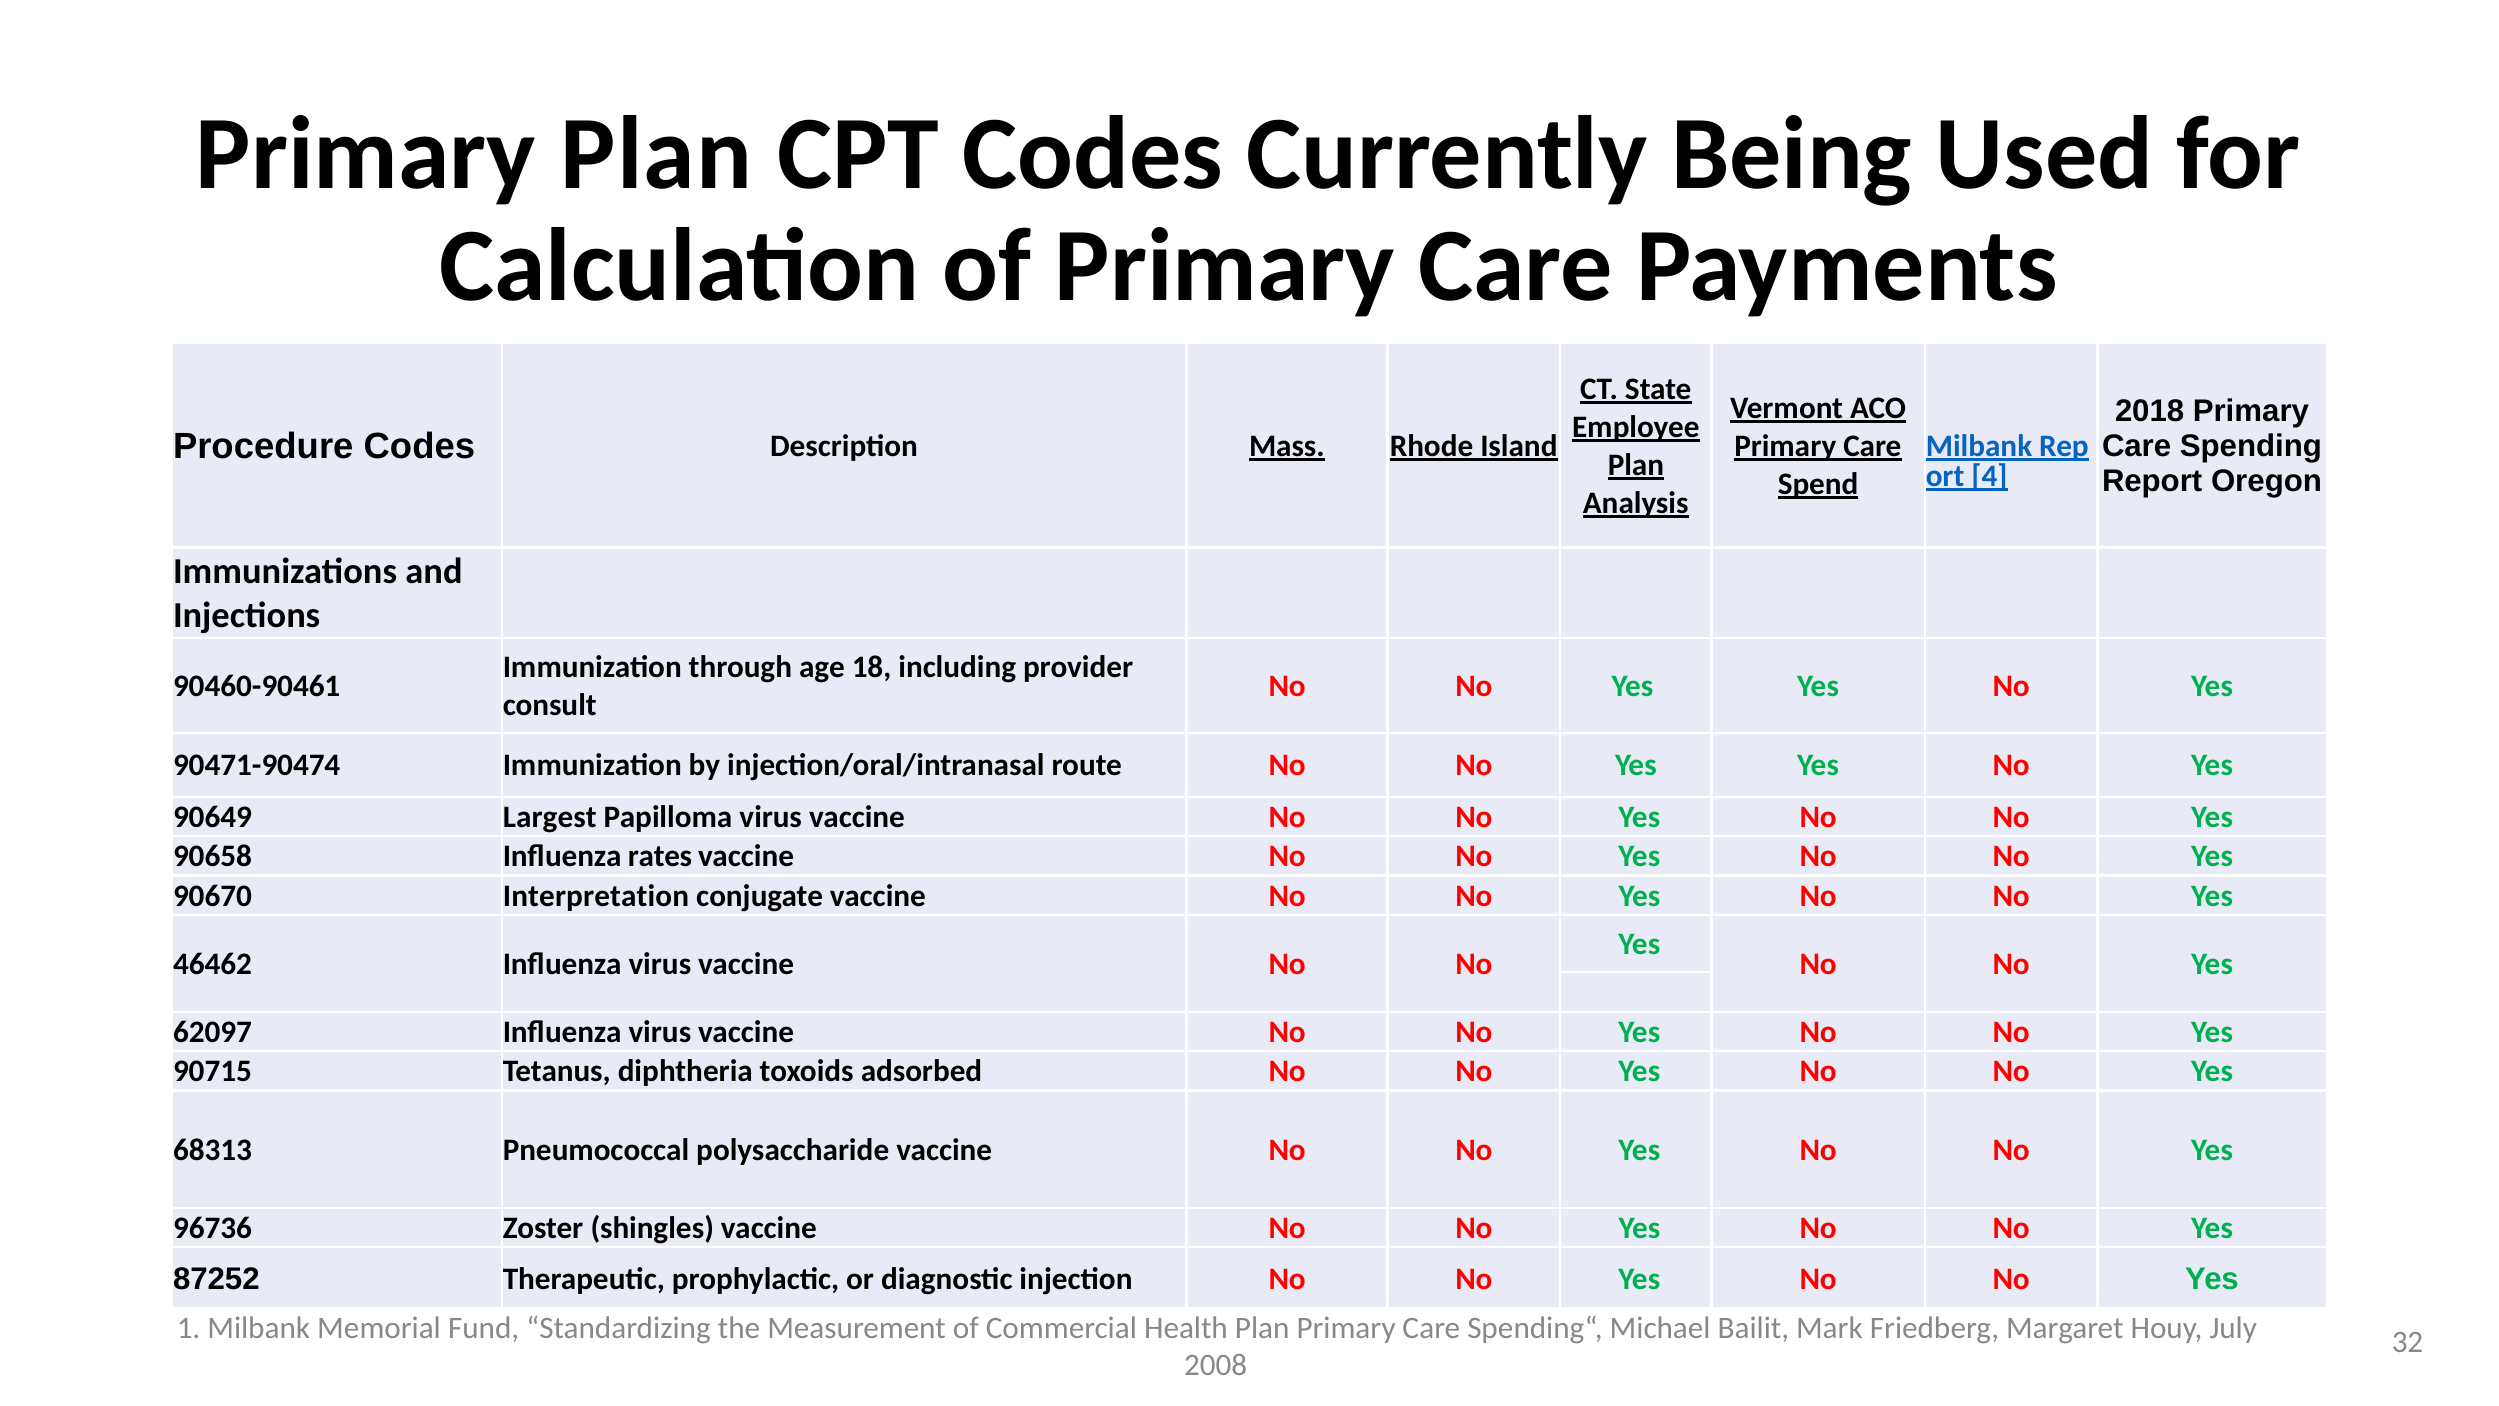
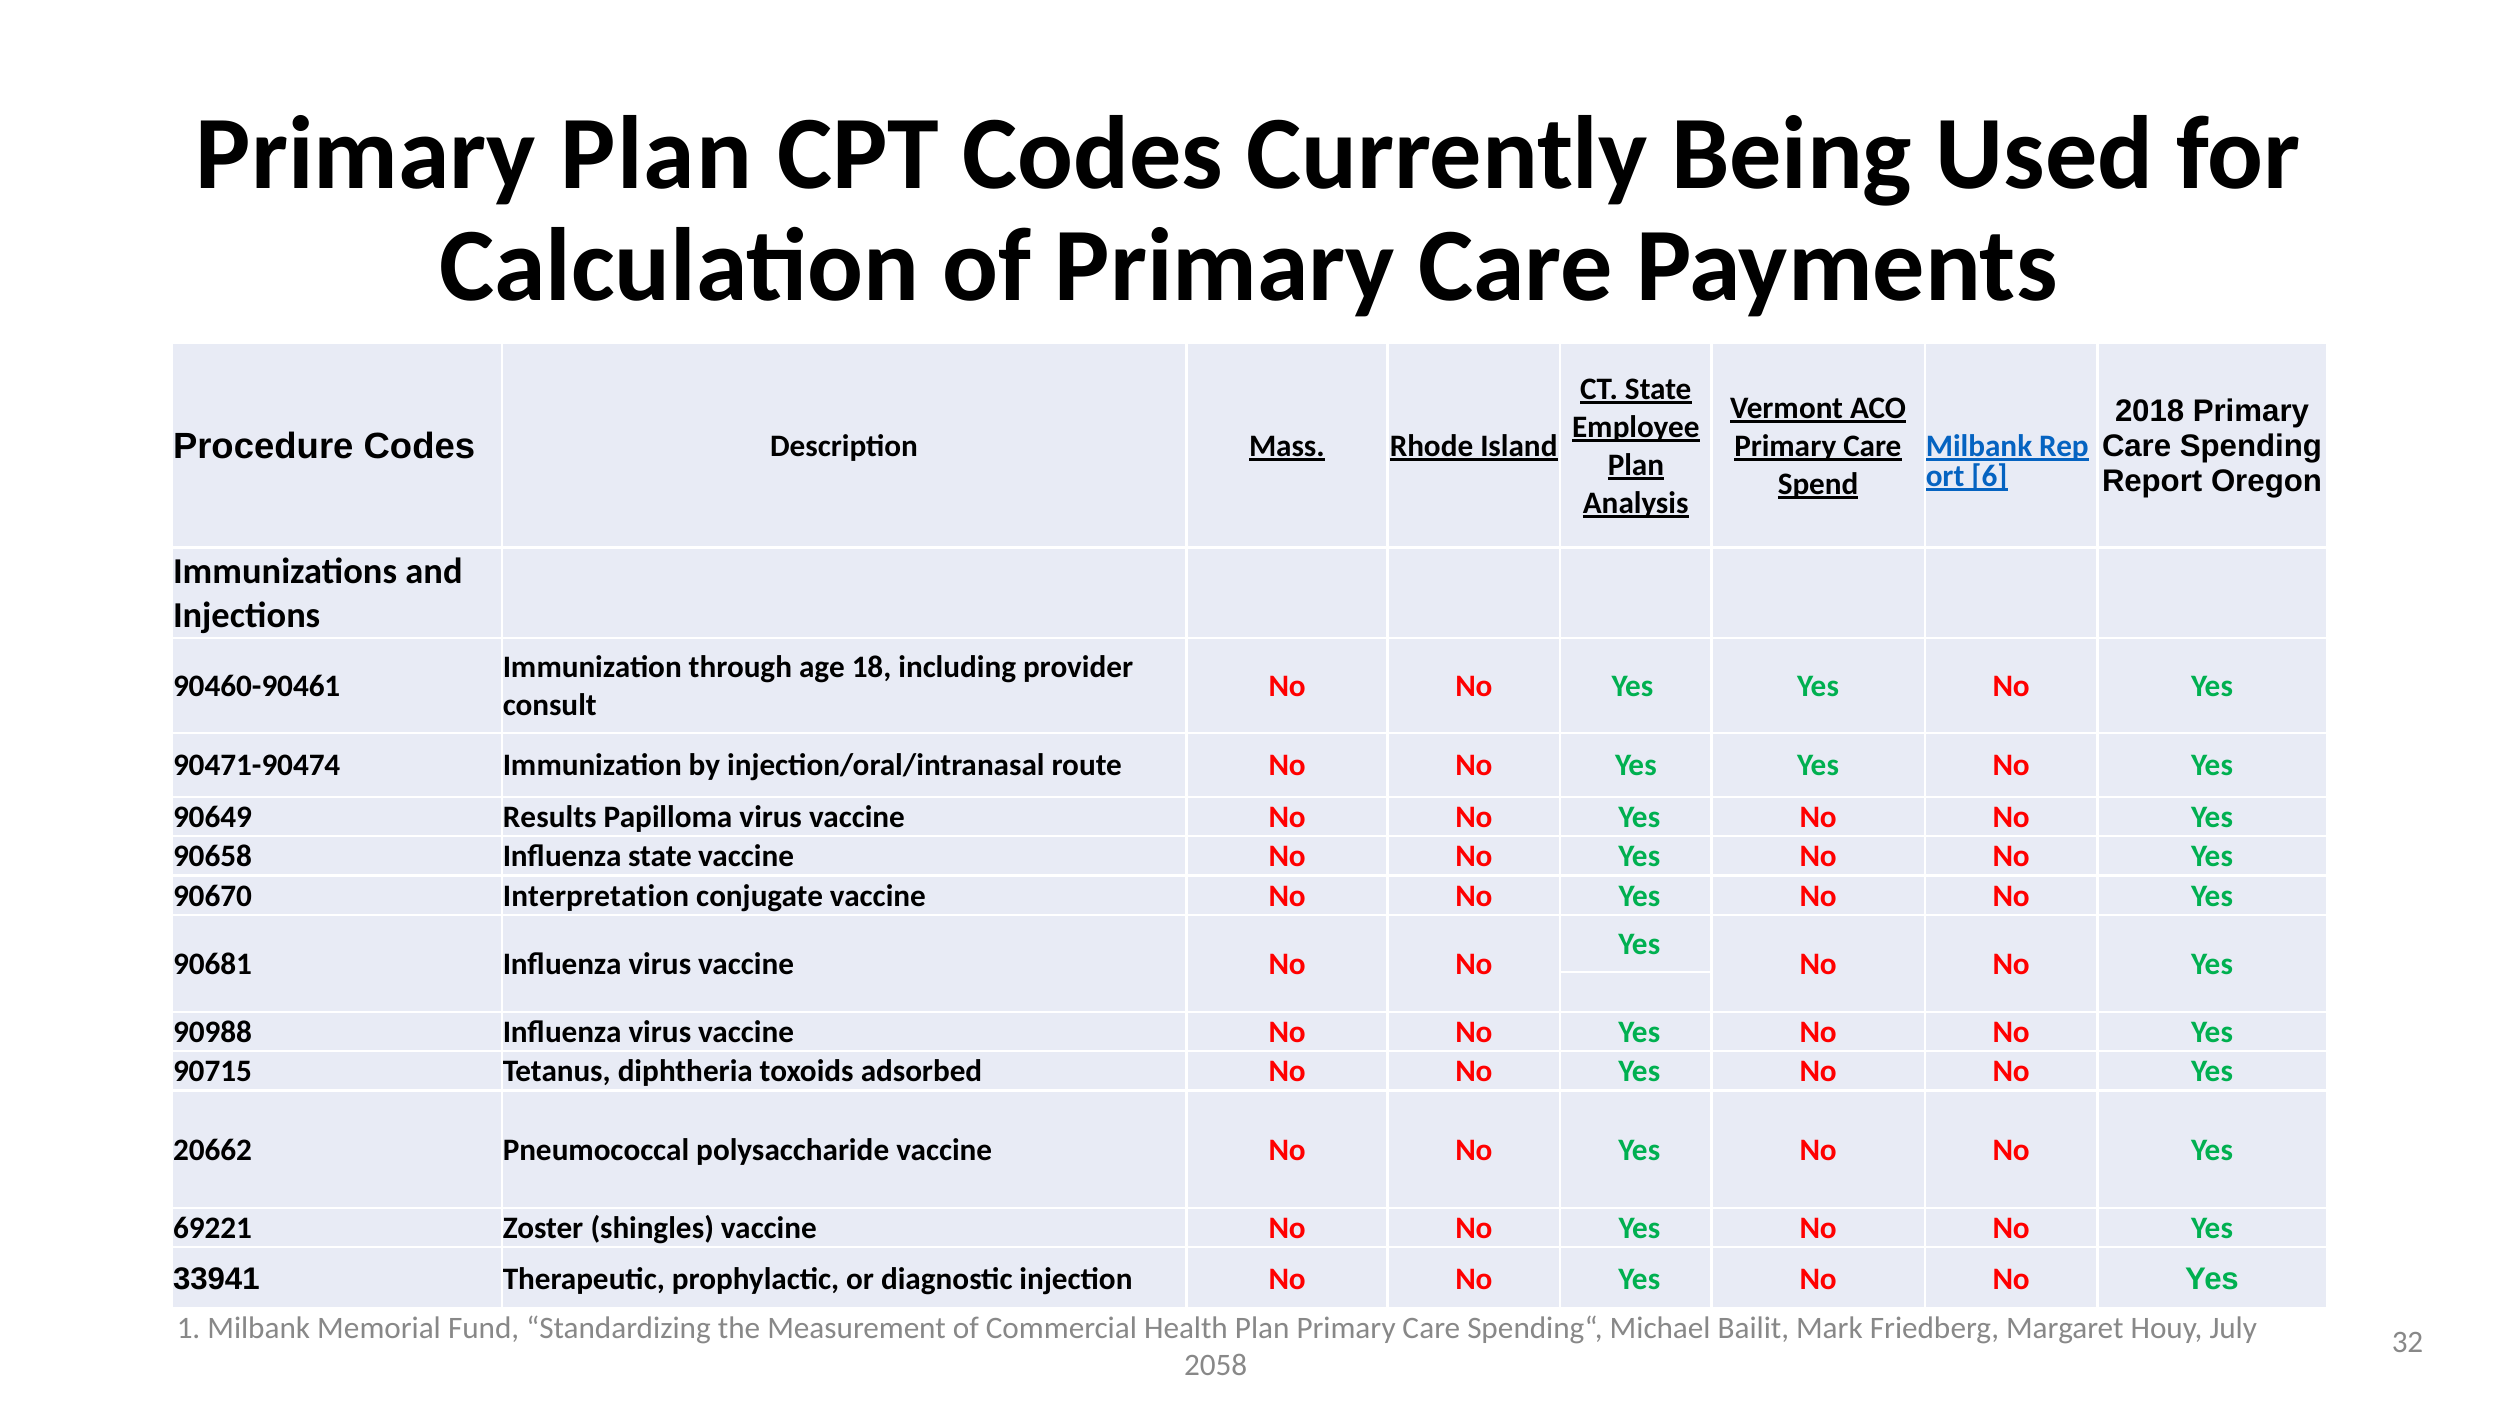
4: 4 -> 6 (1989, 476)
Largest: Largest -> Results (550, 817)
Influenza rates: rates -> state (660, 856)
46462: 46462 -> 90681 (212, 964)
62097: 62097 -> 90988 (212, 1032)
68313: 68313 -> 20662 (212, 1150)
96736: 96736 -> 69221 (212, 1228)
87252: 87252 -> 33941 (216, 1279)
2008: 2008 -> 2058 (1216, 1365)
